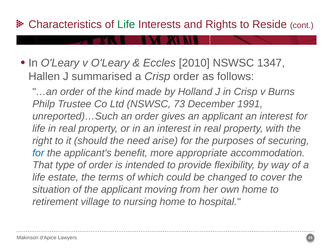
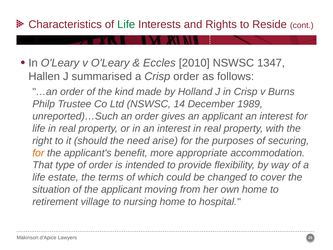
73: 73 -> 14 (179, 104)
1991: 1991 -> 1989 (250, 104)
for colour: blue -> orange (38, 153)
